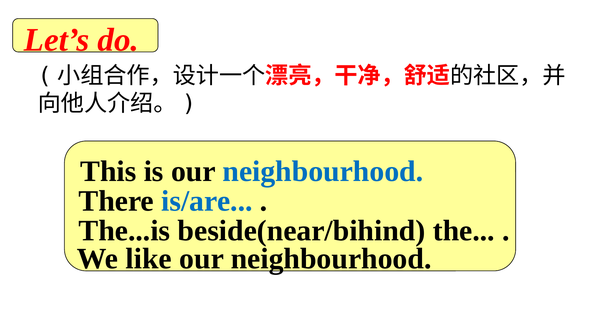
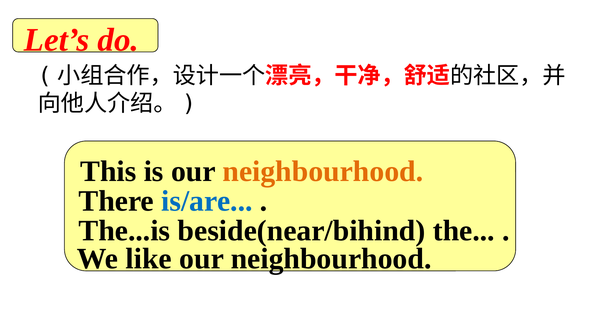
neighbourhood colour: blue -> orange (323, 172)
